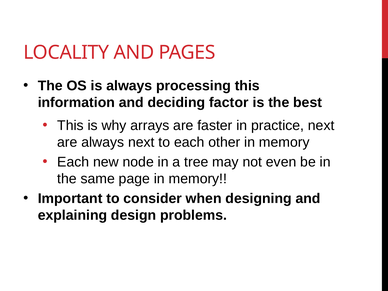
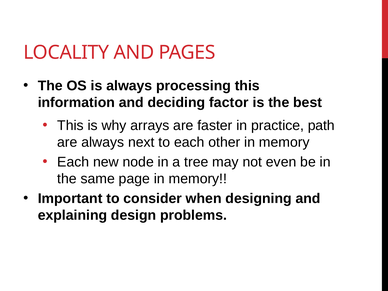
practice next: next -> path (321, 125)
